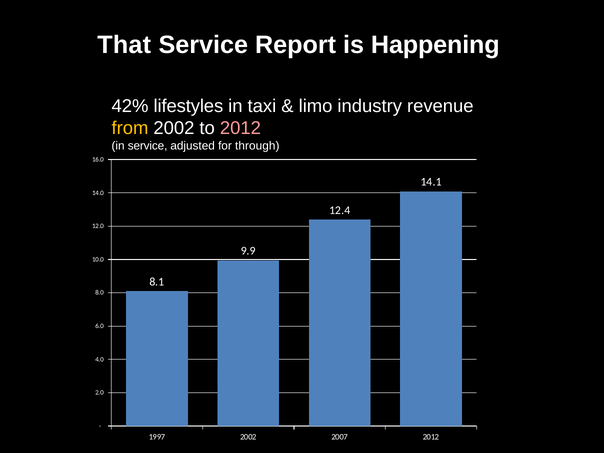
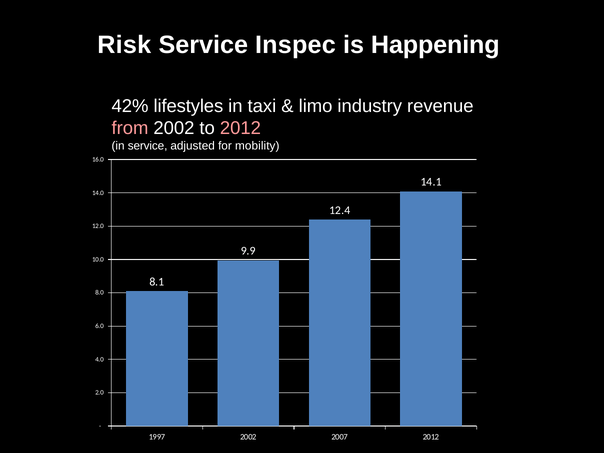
That: That -> Risk (124, 45)
Report: Report -> Inspec (295, 45)
from colour: yellow -> pink (130, 128)
through: through -> mobility (257, 146)
